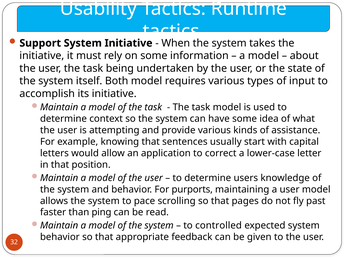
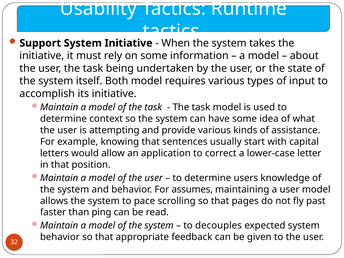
purports: purports -> assumes (192, 189)
controlled: controlled -> decouples (219, 226)
